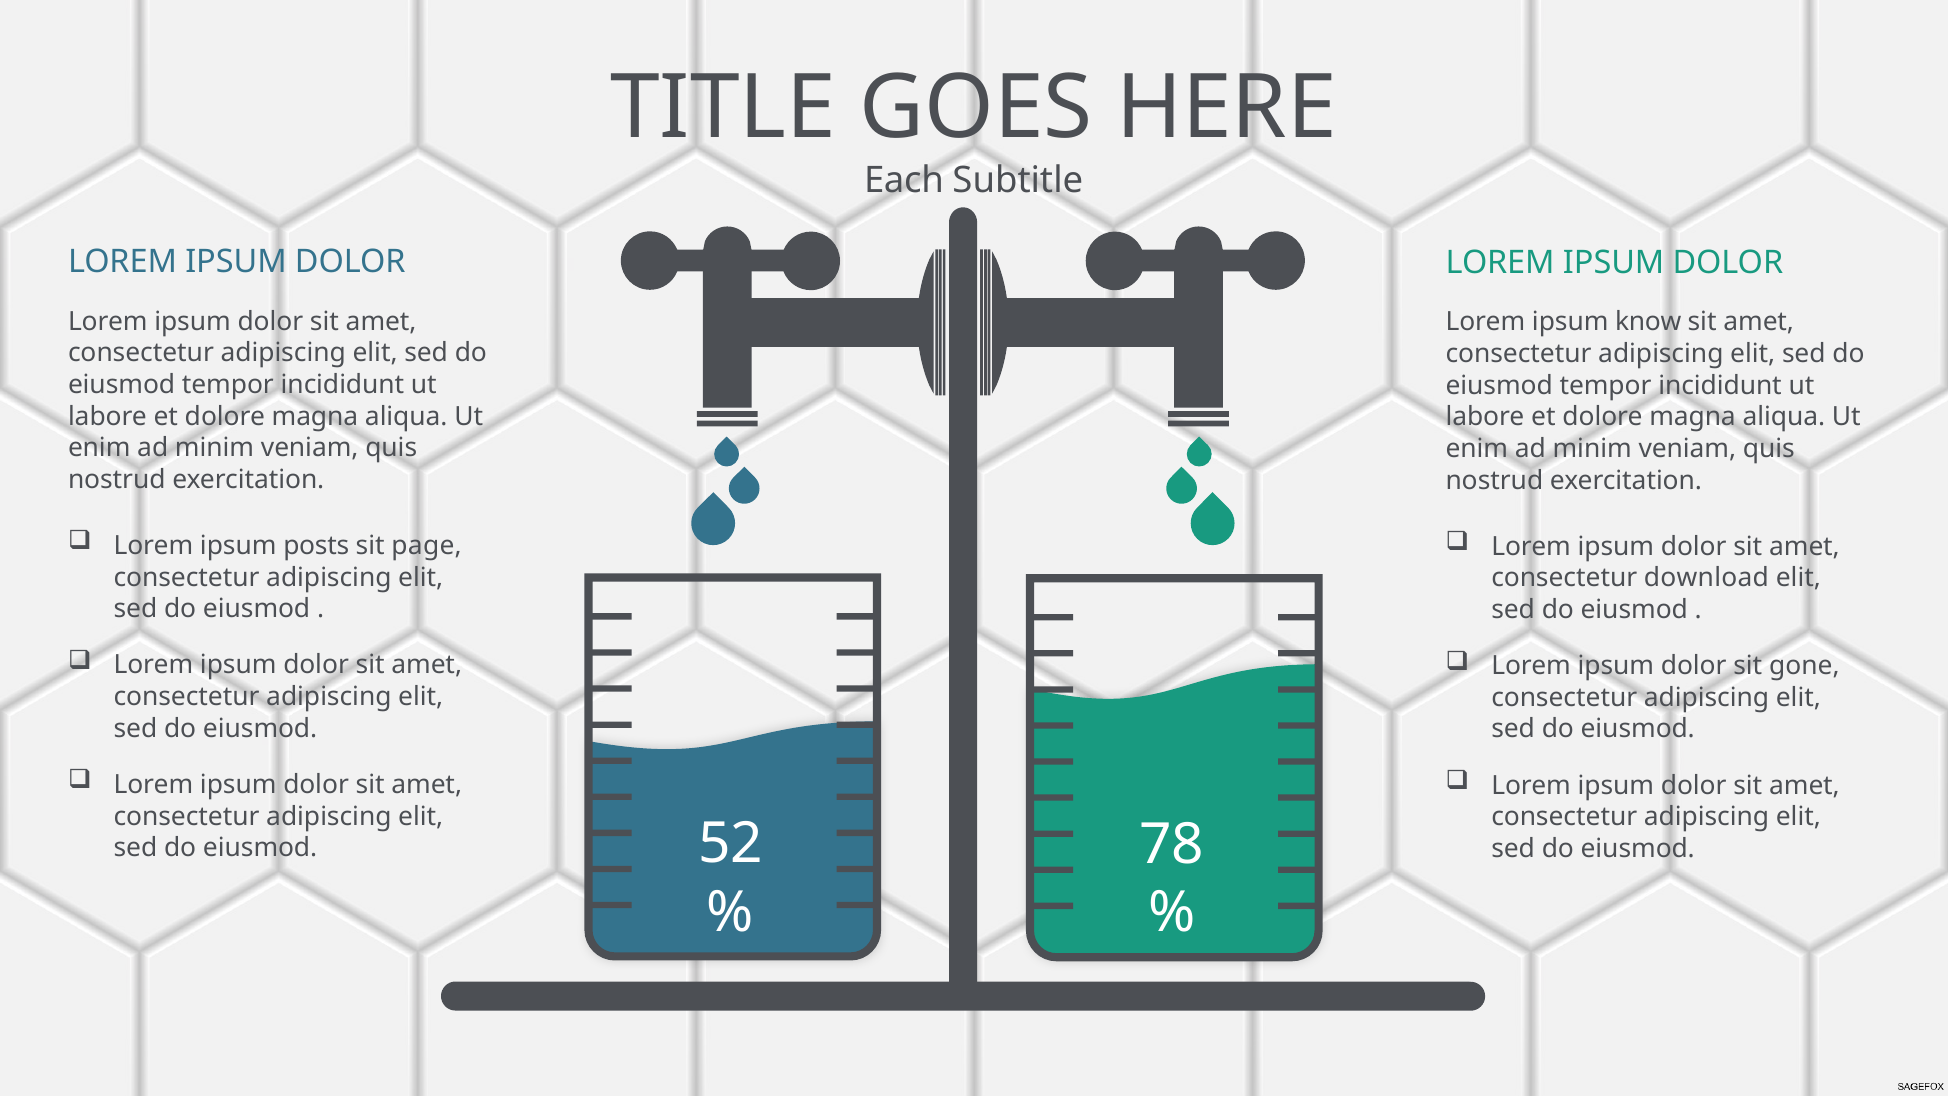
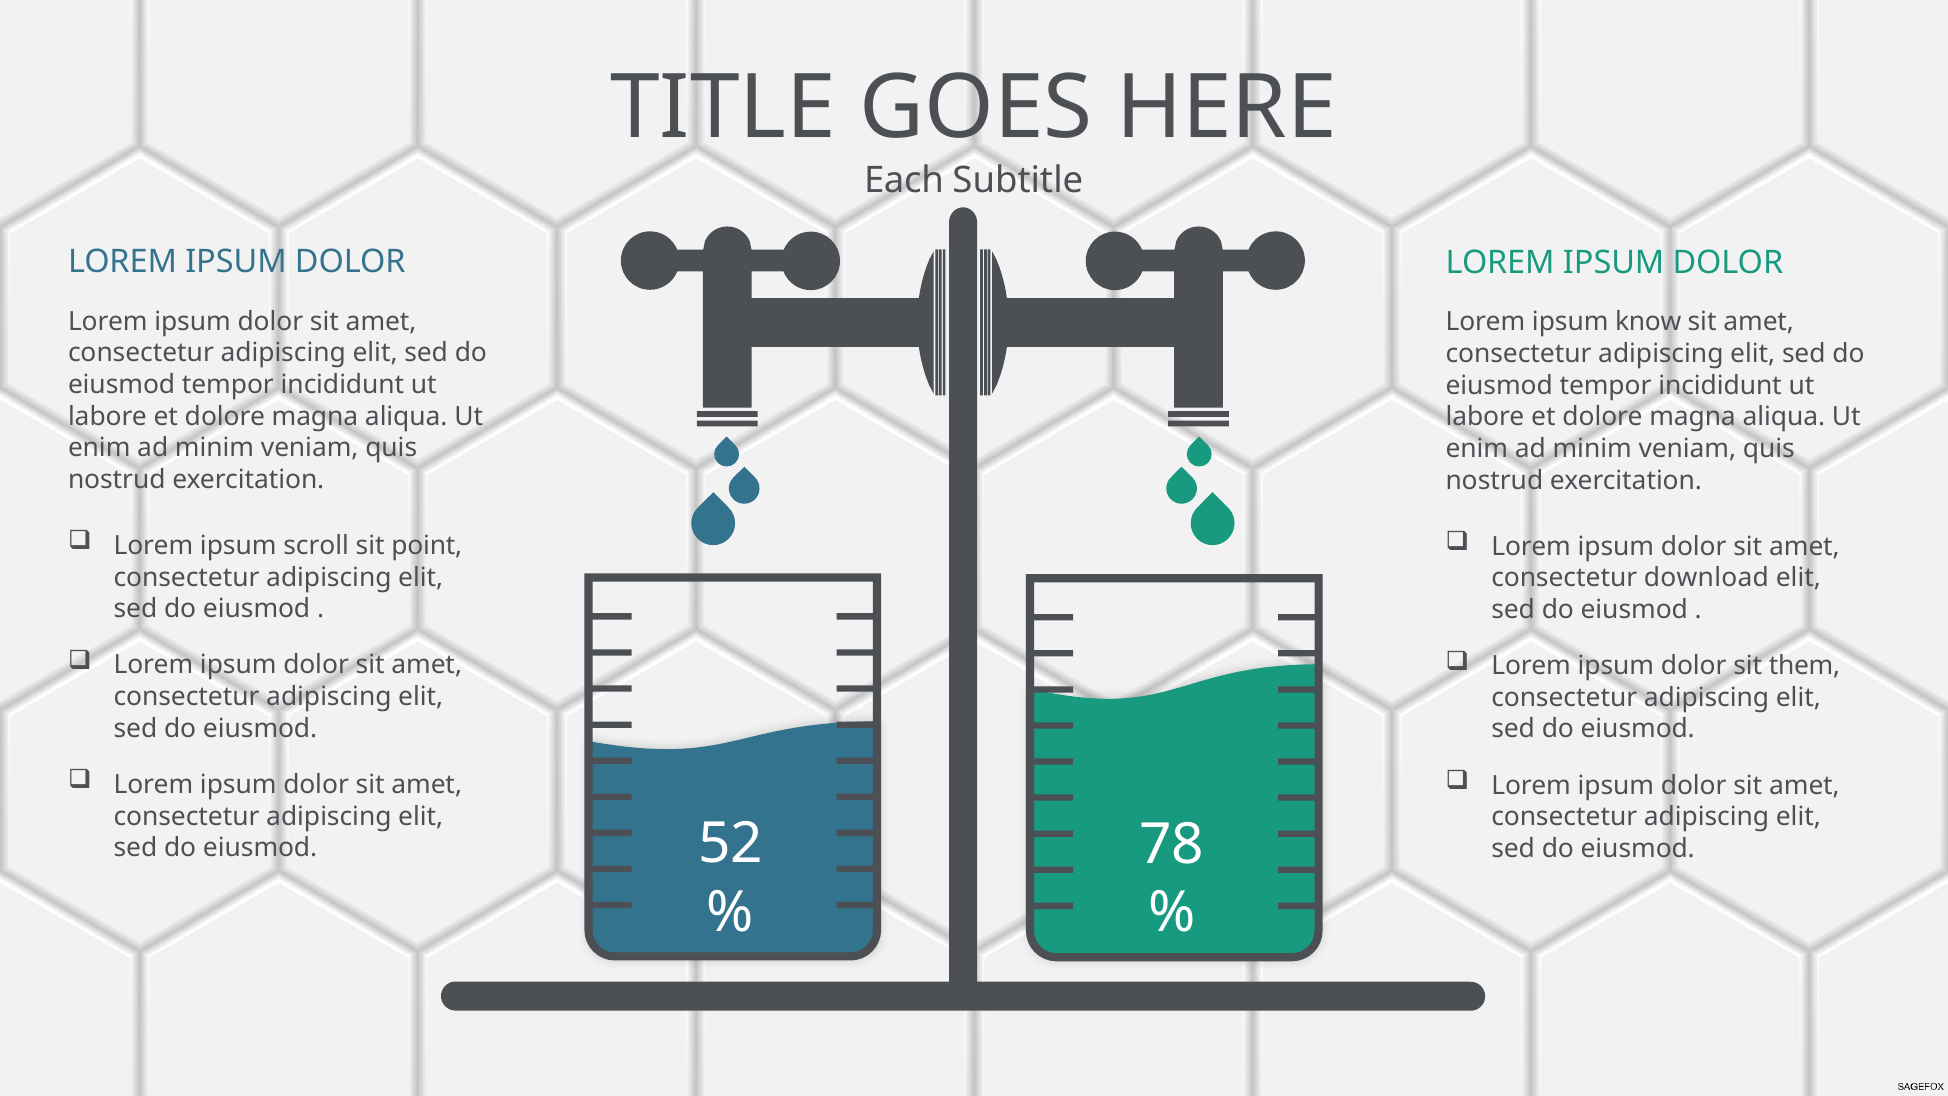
posts: posts -> scroll (316, 545)
page: page -> point (427, 545)
gone: gone -> them (1805, 666)
